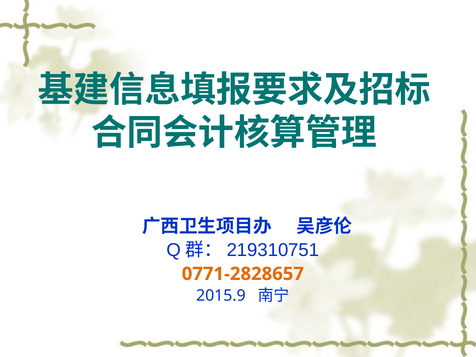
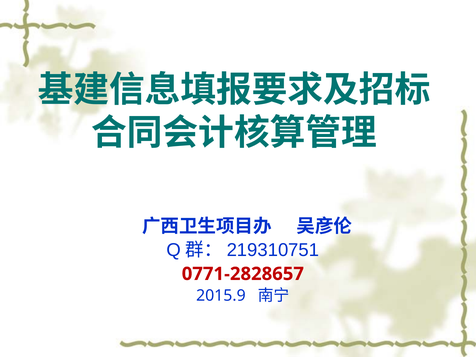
0771-2828657 colour: orange -> red (243, 274)
